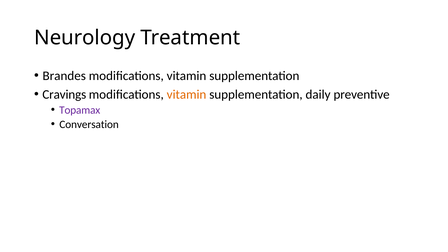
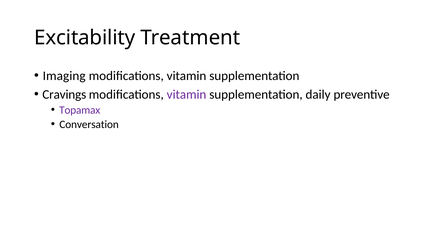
Neurology: Neurology -> Excitability (85, 38)
Brandes: Brandes -> Imaging (64, 76)
vitamin colour: orange -> purple (187, 95)
